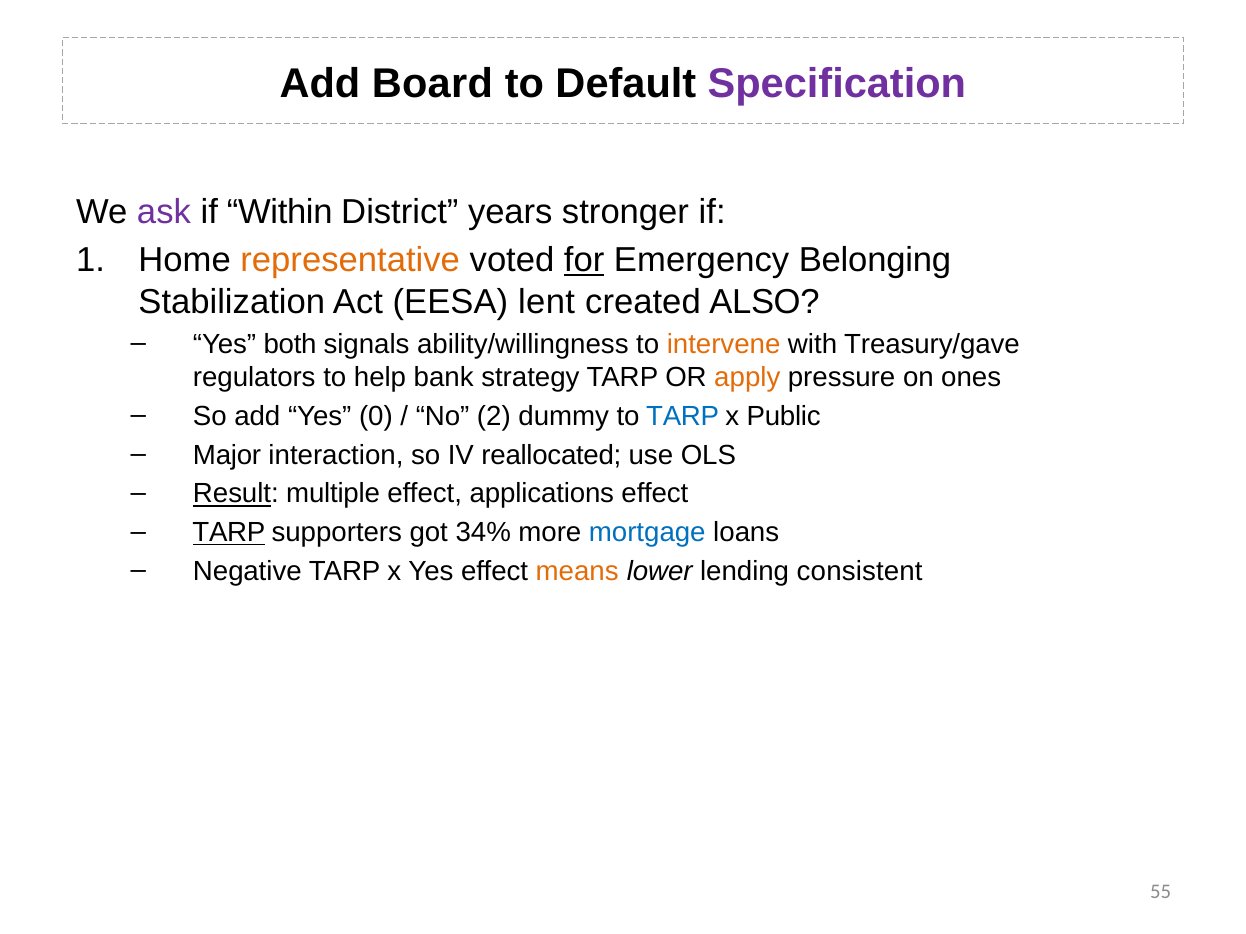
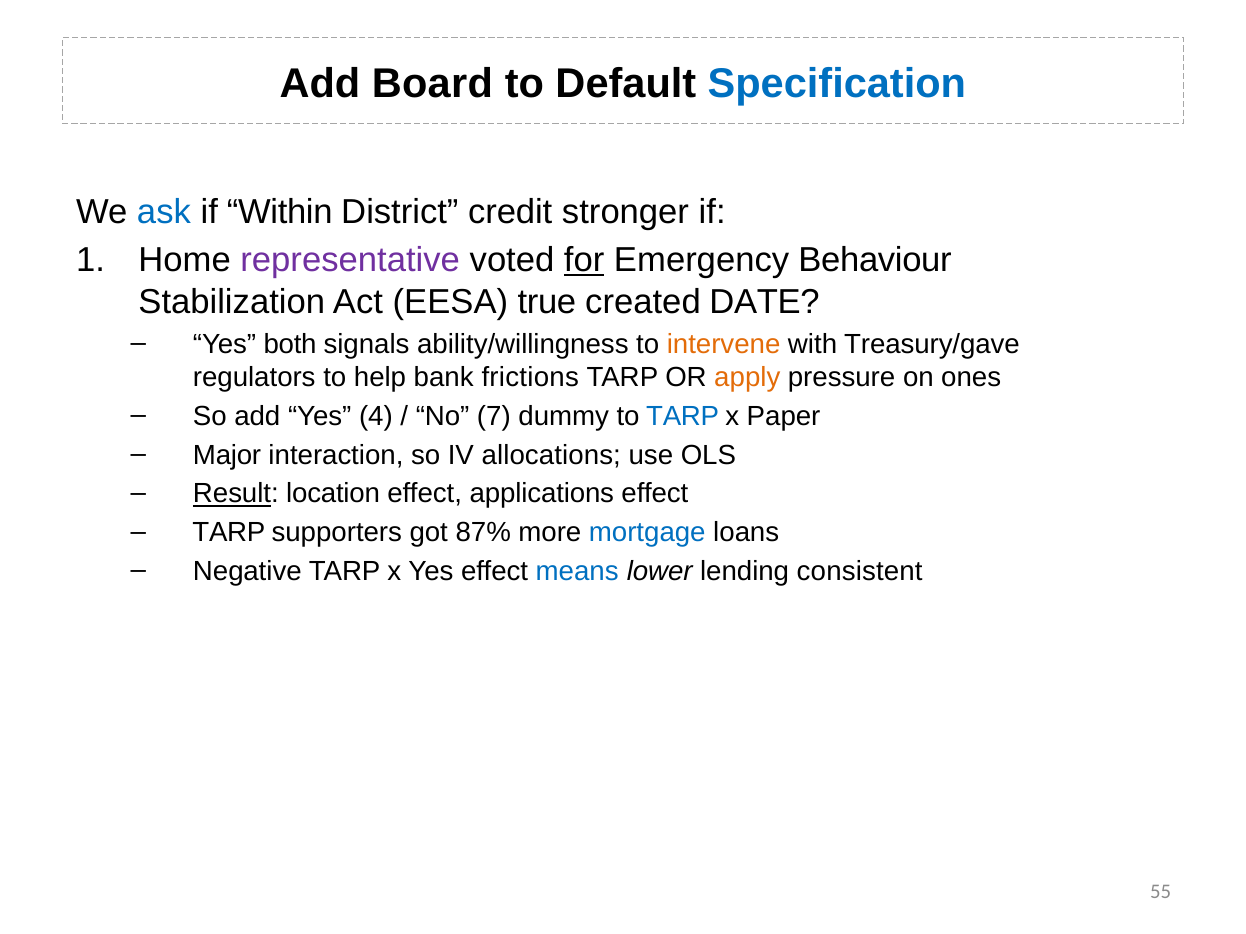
Specification colour: purple -> blue (837, 84)
ask colour: purple -> blue (164, 212)
years: years -> credit (510, 212)
representative colour: orange -> purple (350, 261)
Belonging: Belonging -> Behaviour (875, 261)
lent: lent -> true (547, 302)
ALSO: ALSO -> DATE (764, 302)
strategy: strategy -> frictions (530, 378)
0: 0 -> 4 (376, 417)
2: 2 -> 7 (494, 417)
Public: Public -> Paper (784, 417)
reallocated: reallocated -> allocations (551, 455)
multiple: multiple -> location (333, 494)
TARP underline: present -> none (229, 533)
34%: 34% -> 87% (483, 533)
means colour: orange -> blue (577, 572)
